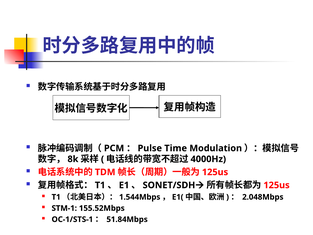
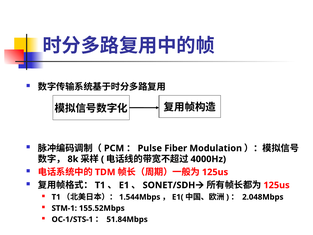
Time: Time -> Fiber (176, 148)
